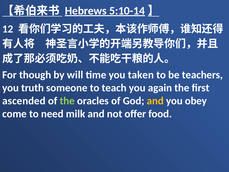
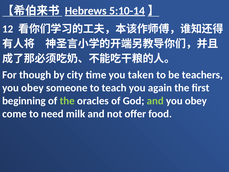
will: will -> city (75, 75)
truth: truth -> obey (32, 88)
ascended: ascended -> beginning (24, 101)
and colour: yellow -> light green (155, 101)
